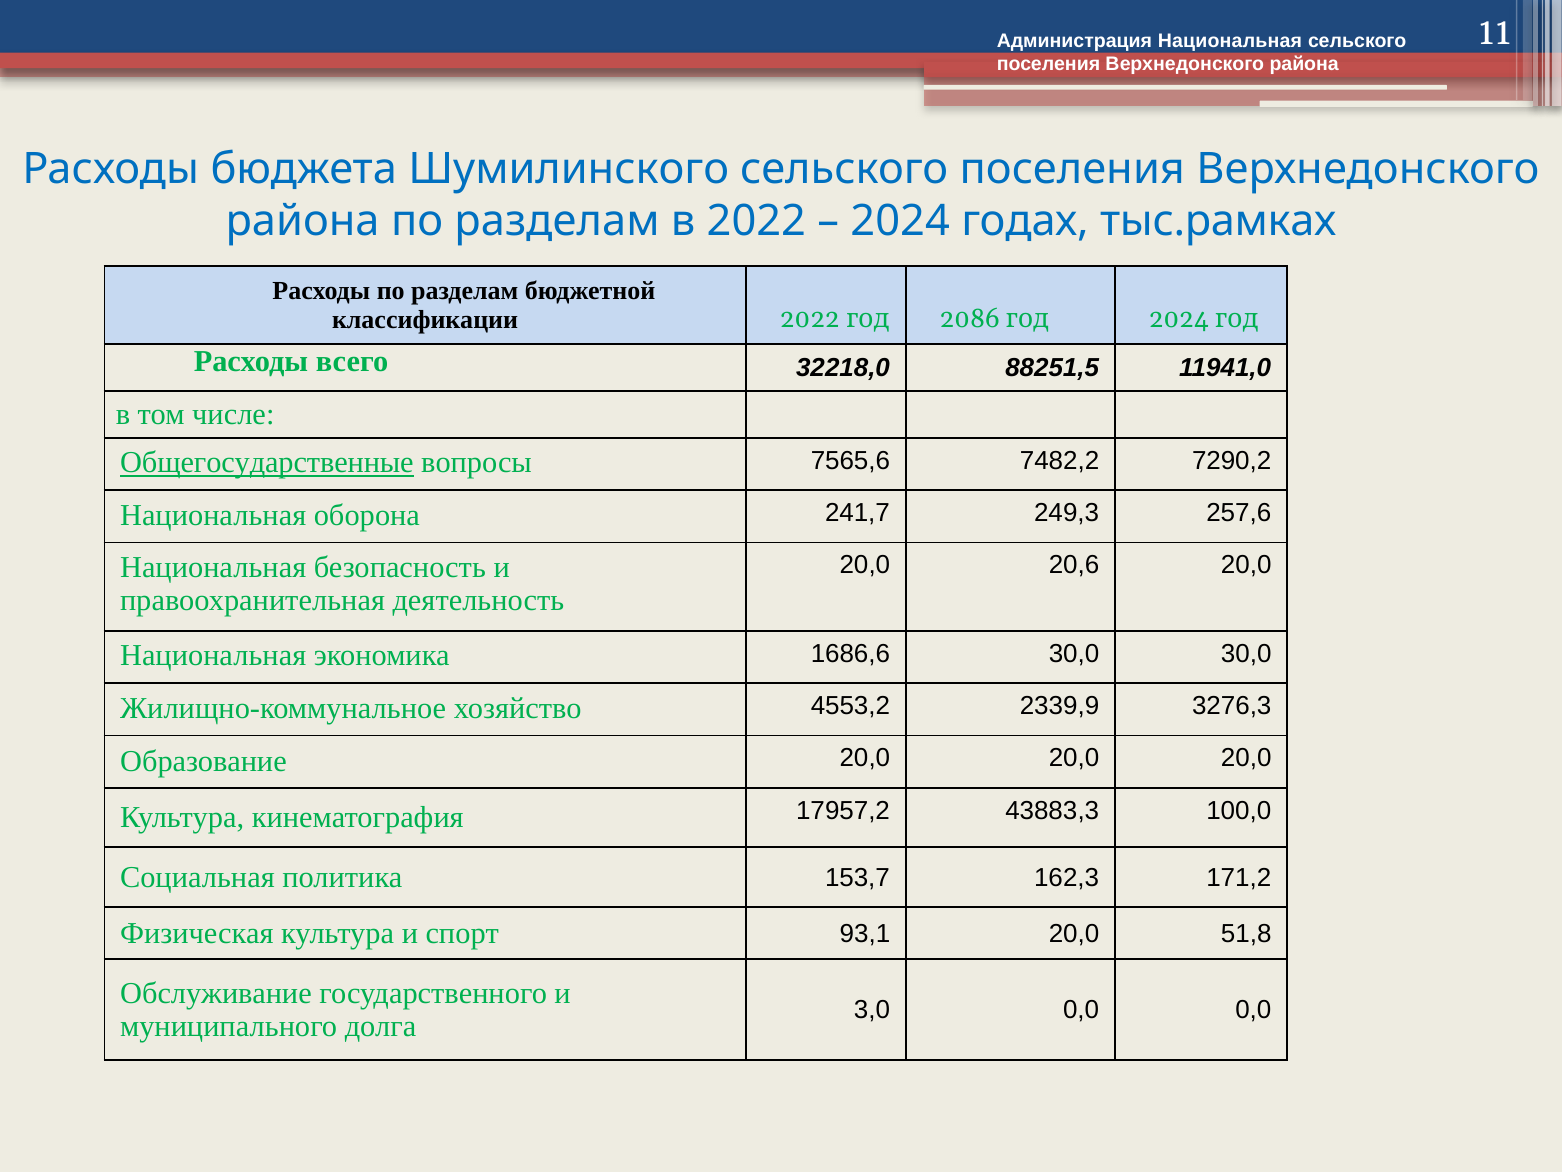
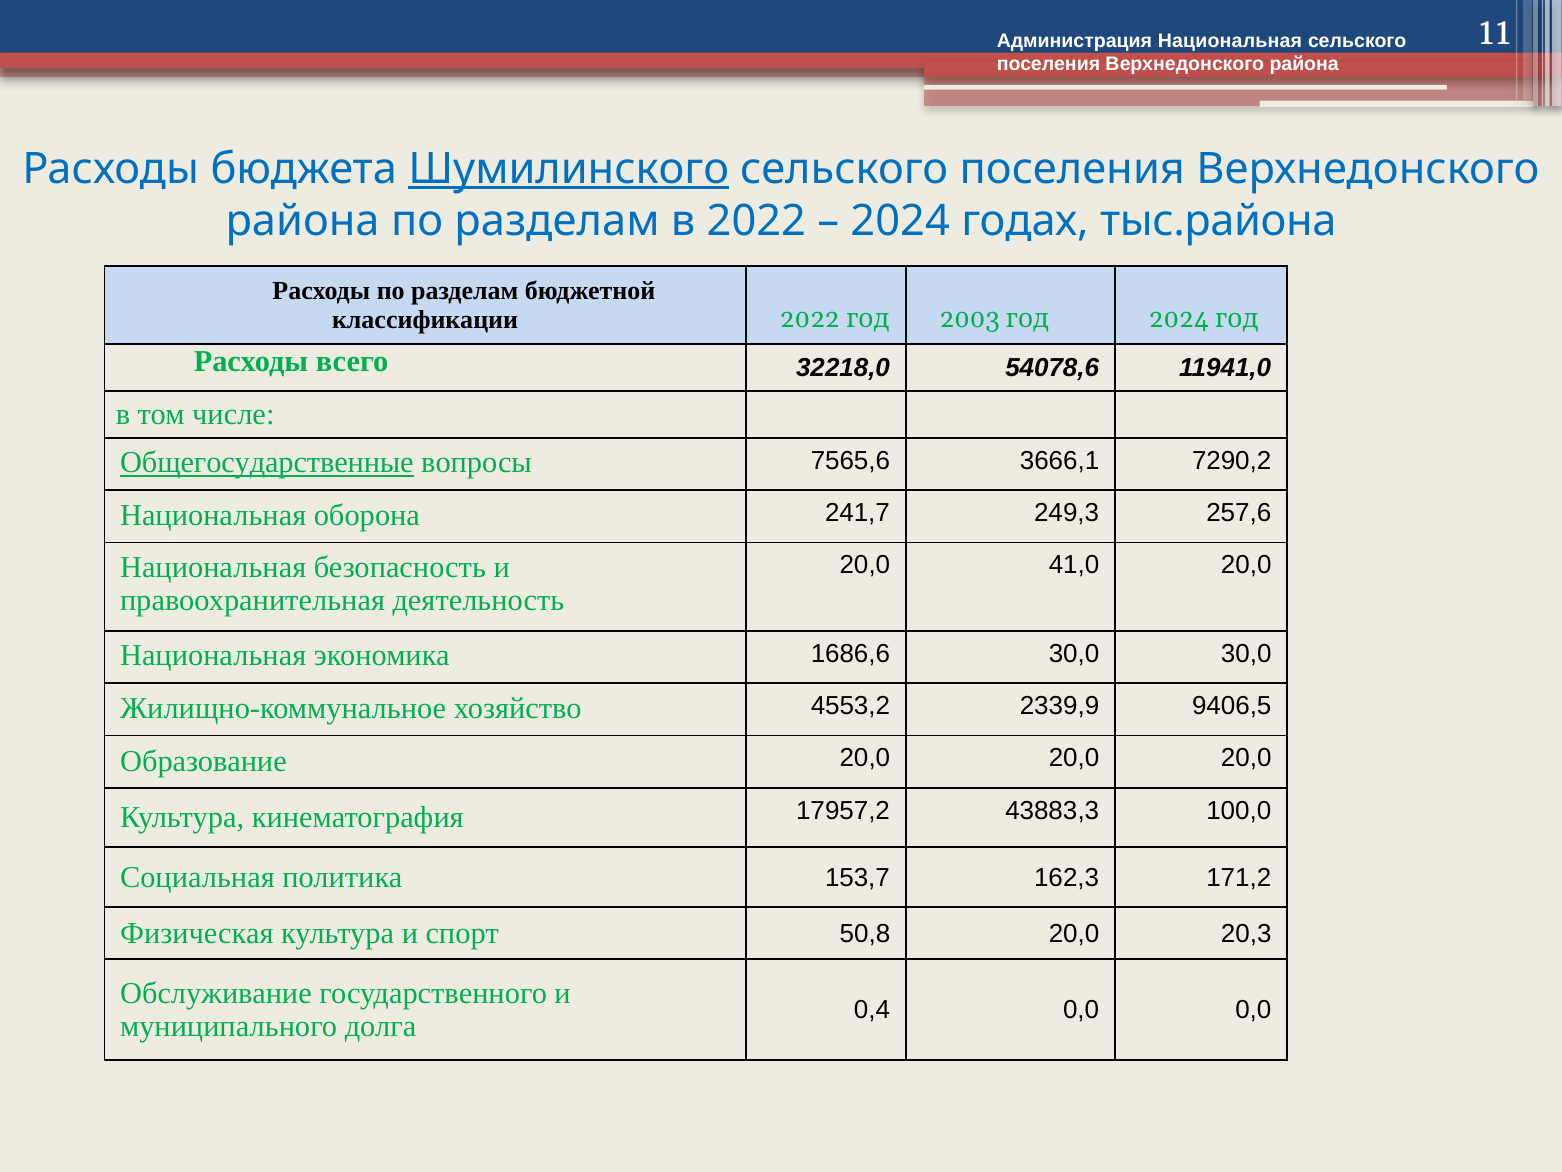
Шумилинского underline: none -> present (569, 169)
тыс.рамках: тыс.рамках -> тыс.района (1218, 221)
2086: 2086 -> 2003 (970, 319)
88251,5: 88251,5 -> 54078,6 (1052, 368)
7482,2: 7482,2 -> 3666,1 (1060, 461)
20,6: 20,6 -> 41,0 (1074, 565)
3276,3: 3276,3 -> 9406,5 (1232, 706)
93,1: 93,1 -> 50,8 (865, 933)
51,8: 51,8 -> 20,3 (1246, 933)
3,0: 3,0 -> 0,4 (872, 1010)
